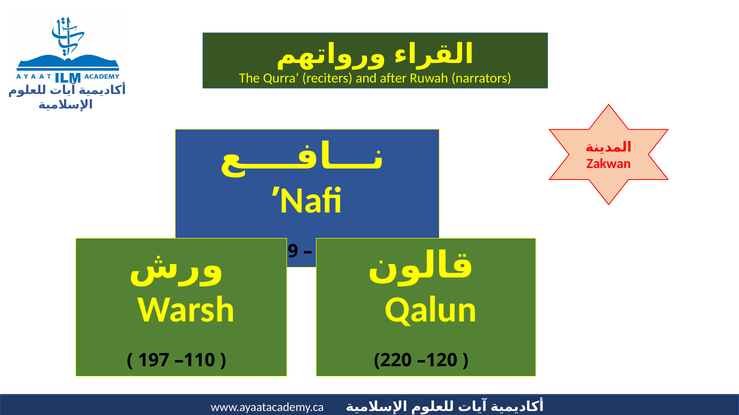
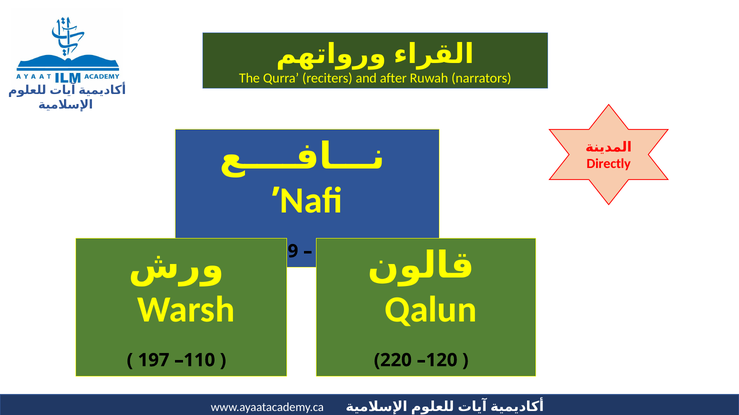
Zakwan: Zakwan -> Directly (609, 164)
